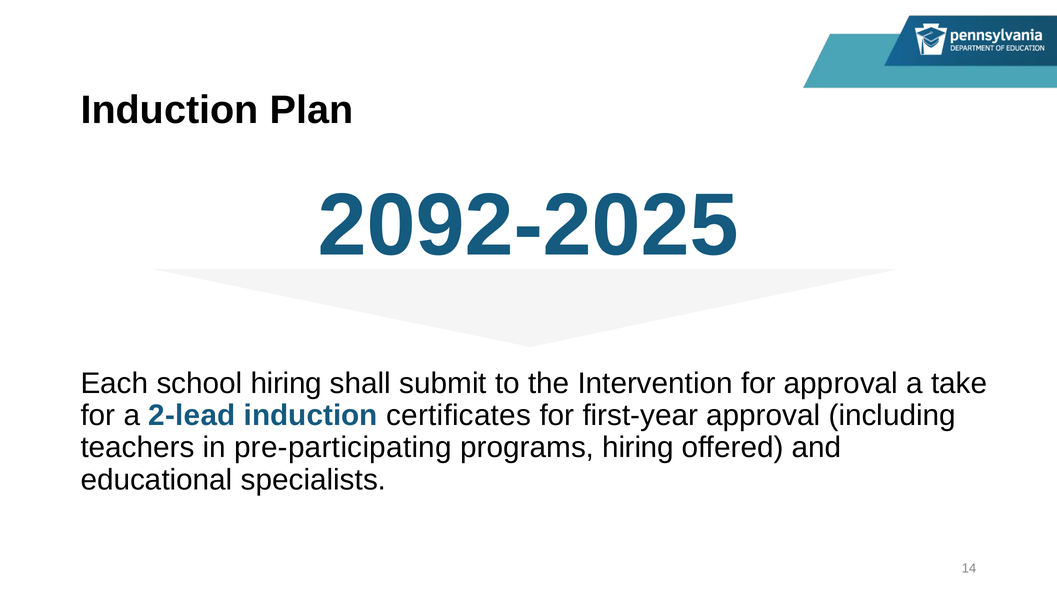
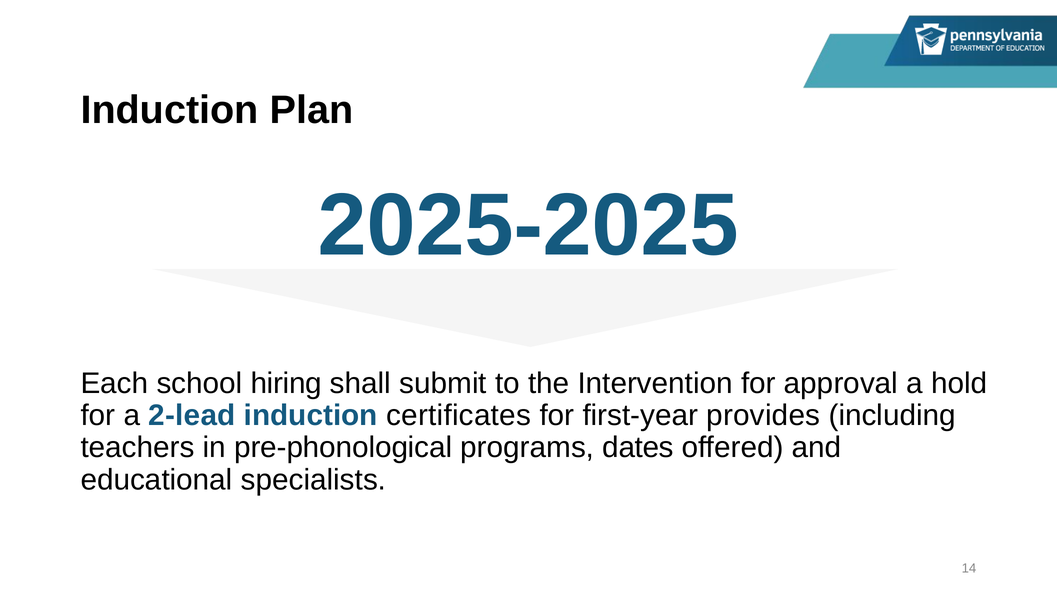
2092-2025: 2092-2025 -> 2025-2025 (528, 225)
take: take -> hold (959, 383)
first-year approval: approval -> provides (763, 415)
pre-participating: pre-participating -> pre-phonological (343, 447)
programs hiring: hiring -> dates (638, 447)
